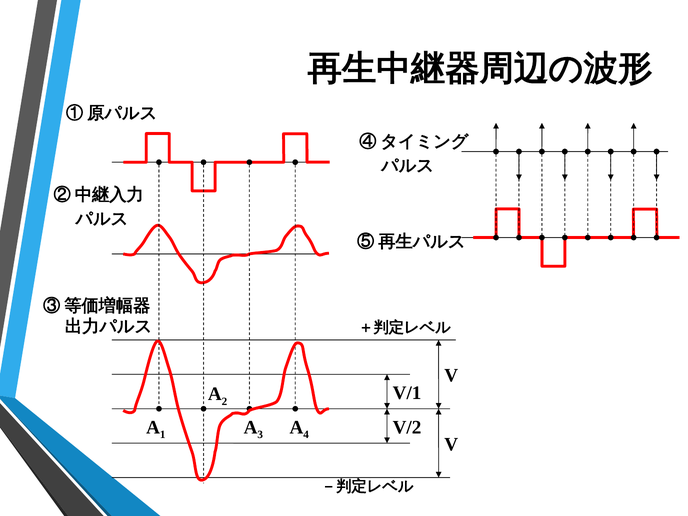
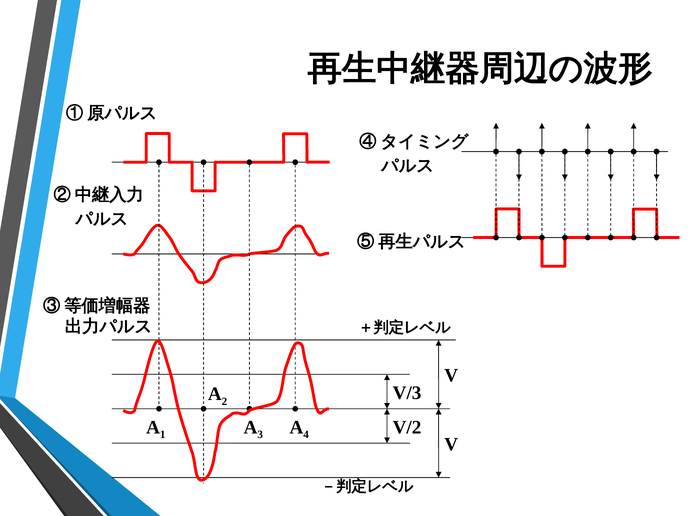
V/1: V/1 -> V/3 (407, 393)
